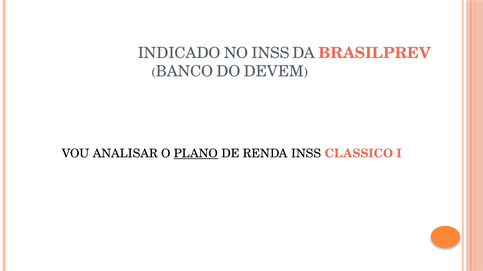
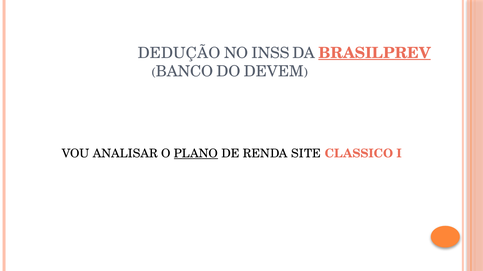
INDICADO: INDICADO -> DEDUÇÃO (179, 53)
BRASILPREV underline: none -> present (375, 53)
RENDA INSS: INSS -> SITE (306, 154)
